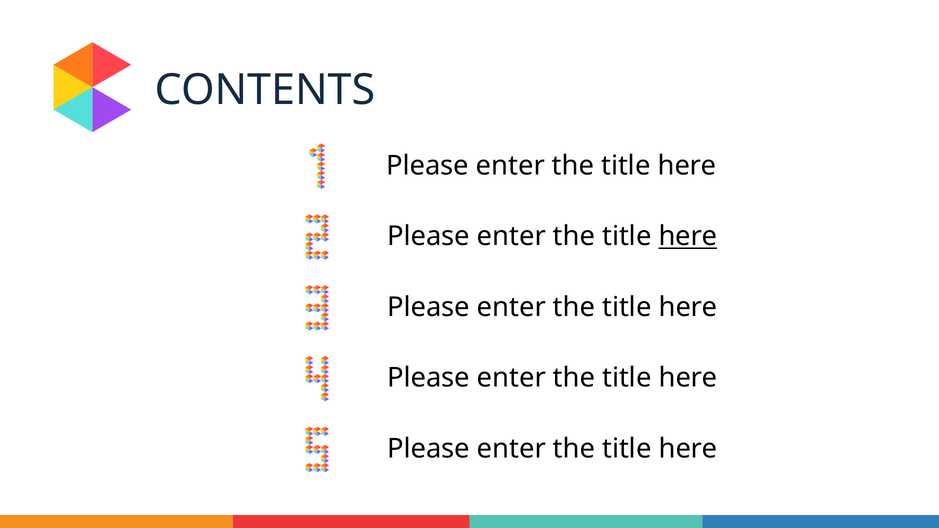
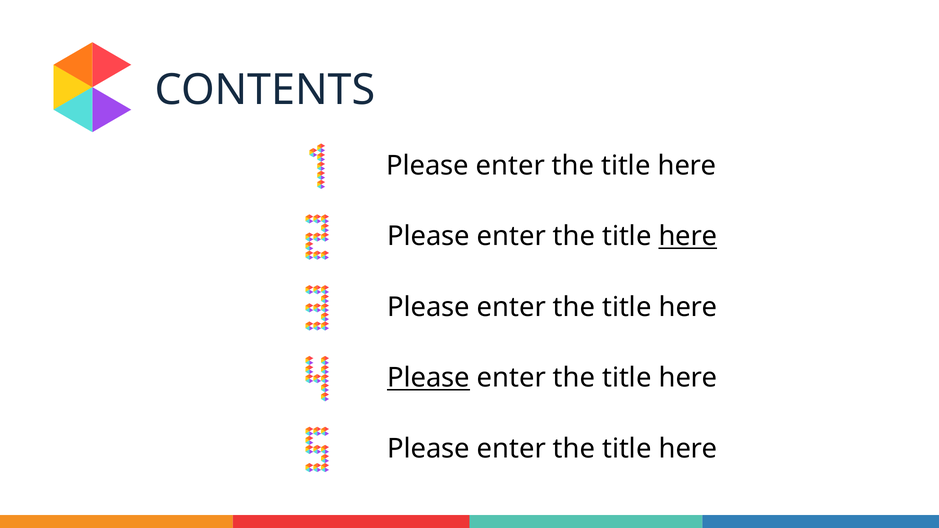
Please underline: none -> present (428, 378)
